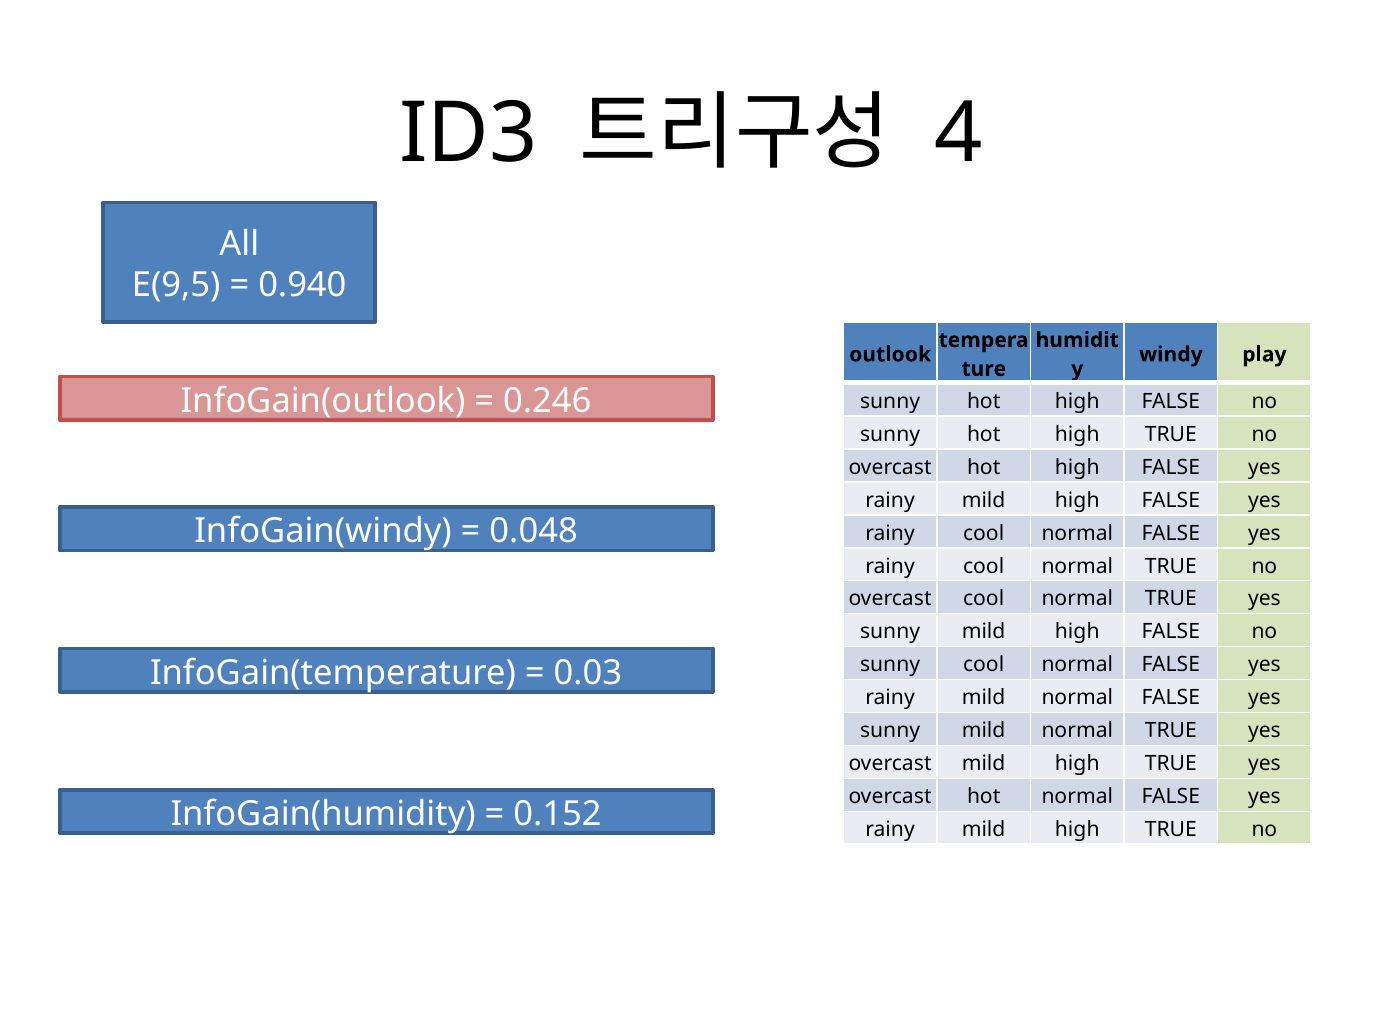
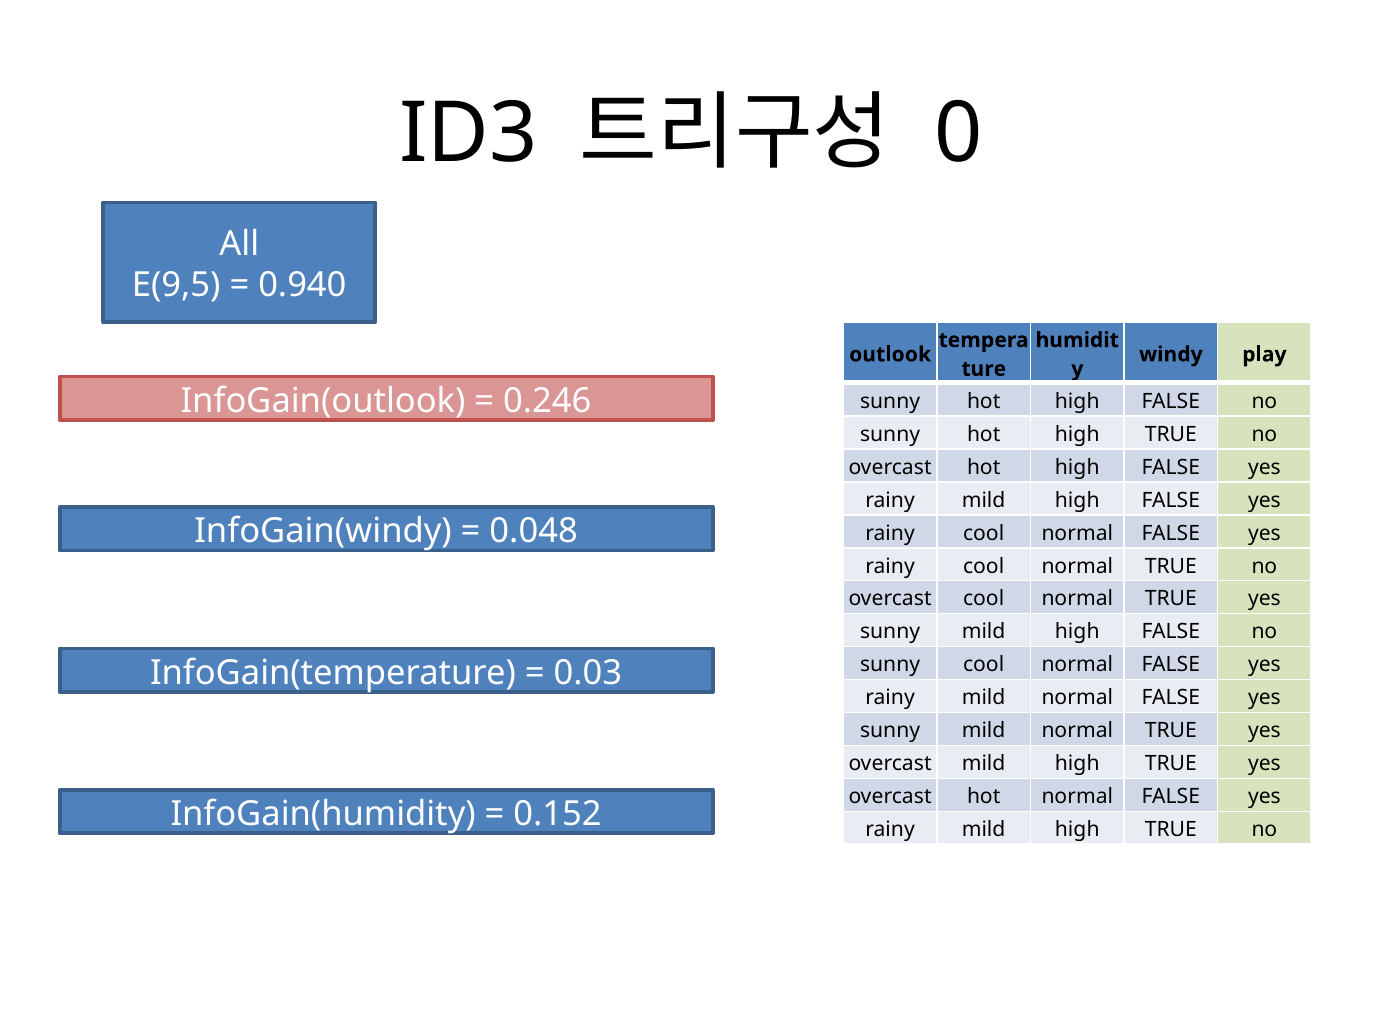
4: 4 -> 0 (959, 134)
